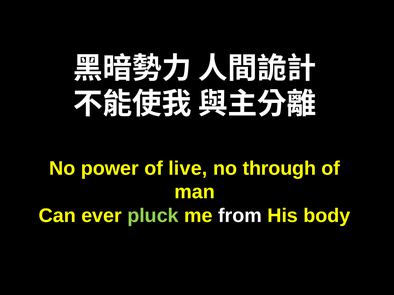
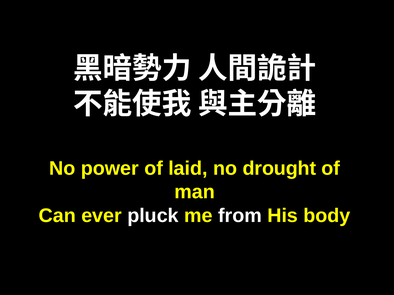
live: live -> laid (188, 169)
through: through -> drought (279, 169)
pluck colour: light green -> white (153, 216)
